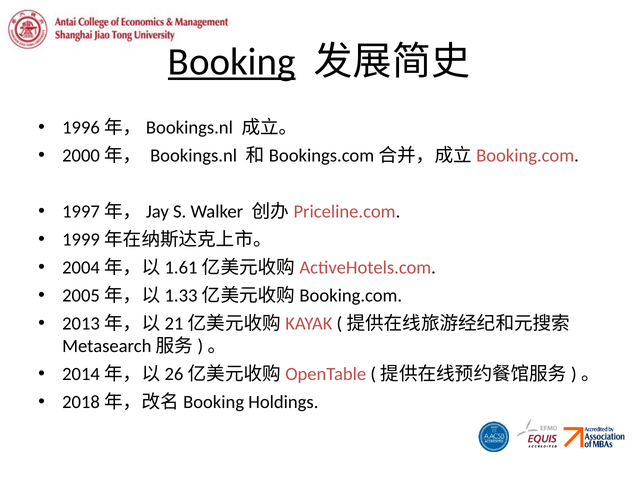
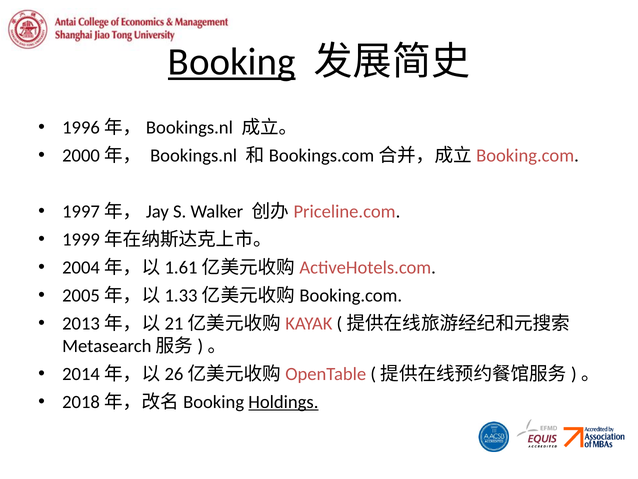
Holdings underline: none -> present (283, 402)
